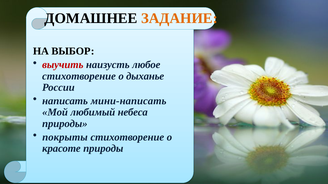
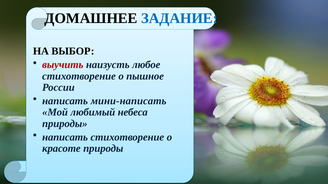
ЗАДАНИЕ colour: orange -> blue (179, 18)
дыханье: дыханье -> пышное (145, 76)
покрыты: покрыты -> написать (65, 137)
